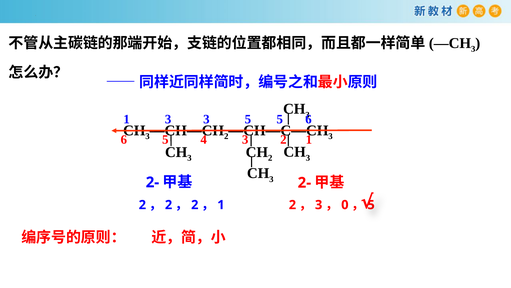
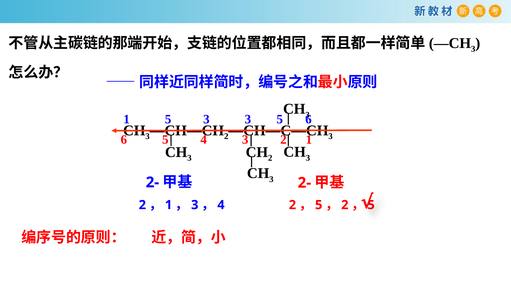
1 3: 3 -> 5 (168, 119)
3 5: 5 -> 3 (248, 119)
2: 2 -> 1 (169, 205)
2: 2 -> 3 (195, 205)
1: 1 -> 4 (221, 205)
3: 3 -> 5 (319, 205)
0: 0 -> 2 (345, 205)
